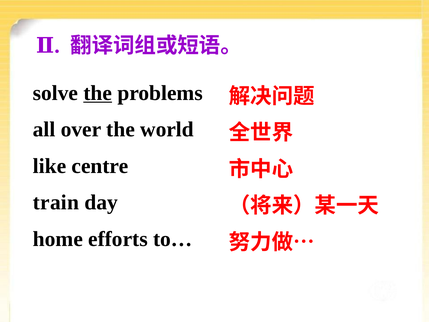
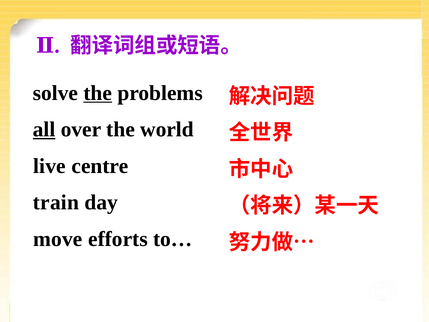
all underline: none -> present (44, 129)
like: like -> live (49, 166)
home: home -> move (58, 239)
